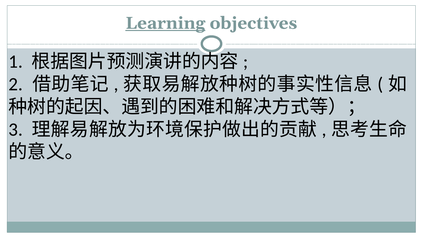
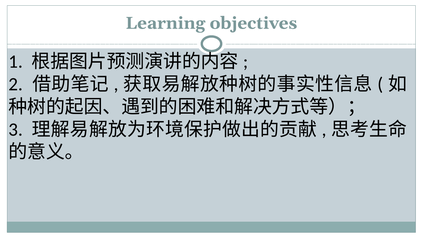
Learning underline: present -> none (165, 23)
